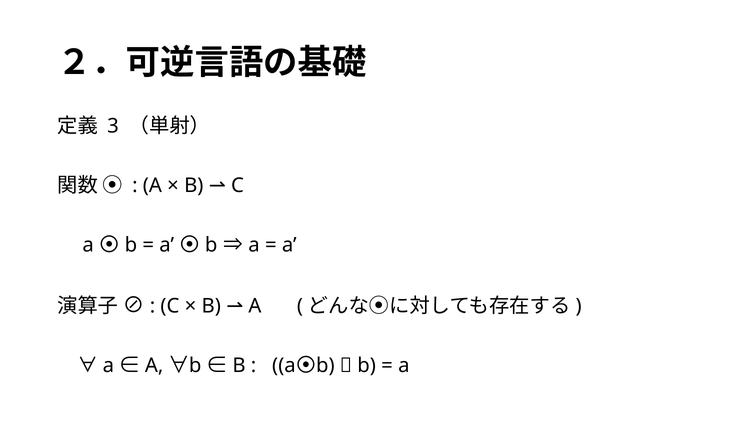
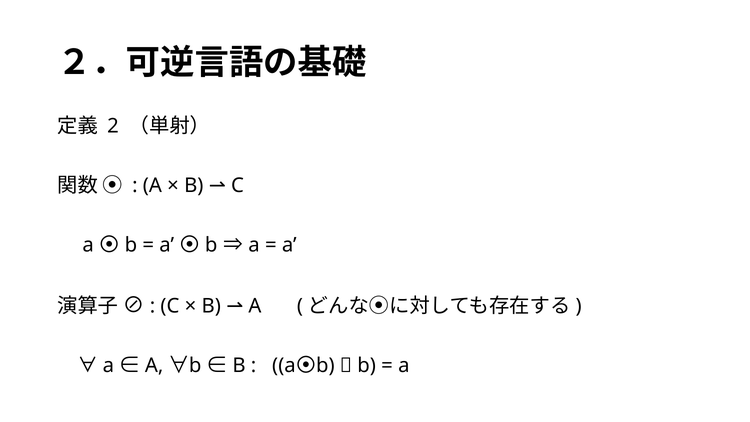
3: 3 -> 2 (113, 126)
